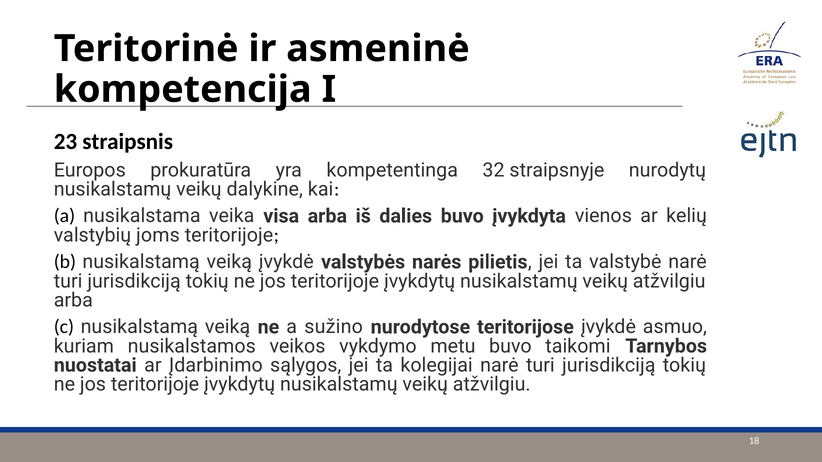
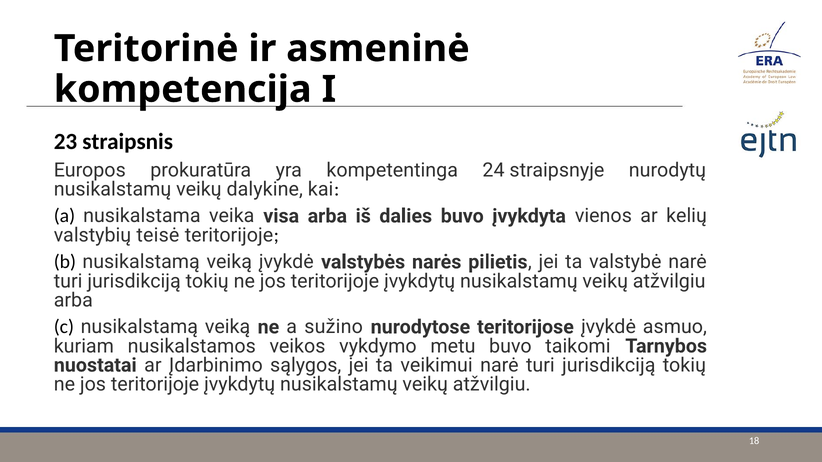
32: 32 -> 24 (494, 170)
joms: joms -> teisė (158, 235)
kolegijai: kolegijai -> veikimui (437, 365)
